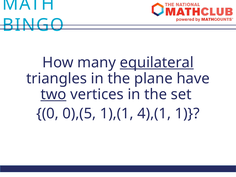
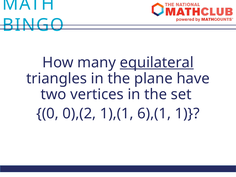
two underline: present -> none (53, 94)
0),(5: 0),(5 -> 0),(2 (79, 114)
4),(1: 4),(1 -> 6),(1 (154, 114)
